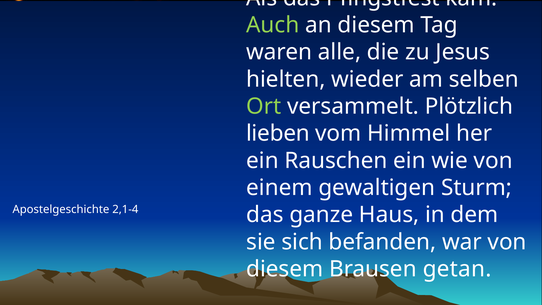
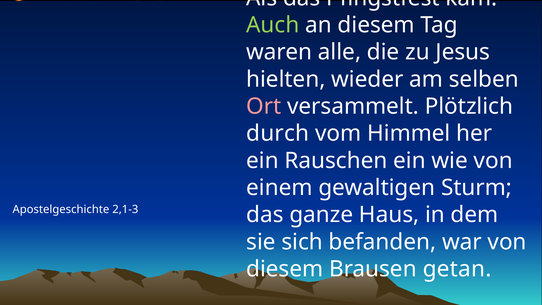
Ort colour: light green -> pink (264, 106)
lieben: lieben -> durch (278, 133)
2,1-4: 2,1-4 -> 2,1-3 (125, 209)
